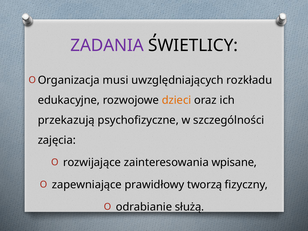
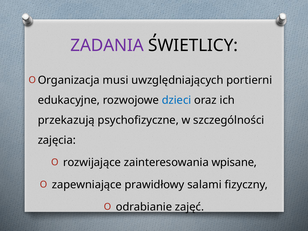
rozkładu: rozkładu -> portierni (249, 80)
dzieci colour: orange -> blue (177, 100)
tworzą: tworzą -> salami (205, 185)
służą: służą -> zajęć (190, 207)
